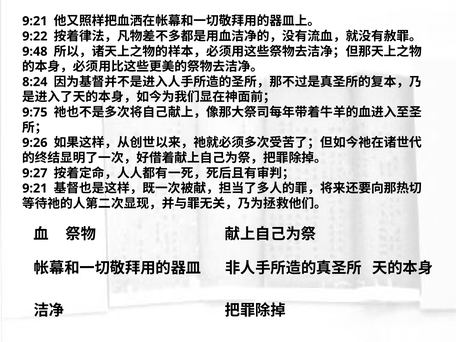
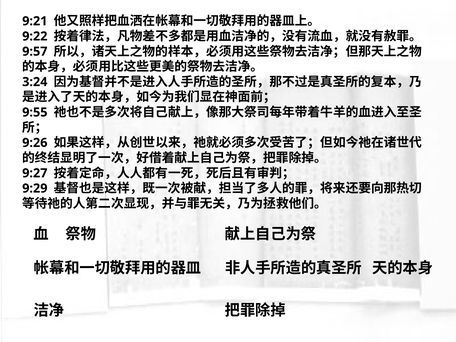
9:48: 9:48 -> 9:57 (35, 52)
8:24: 8:24 -> 3:24 (35, 82)
9:75: 9:75 -> 9:55 (35, 112)
9:21: 9:21 -> 9:29 (35, 188)
